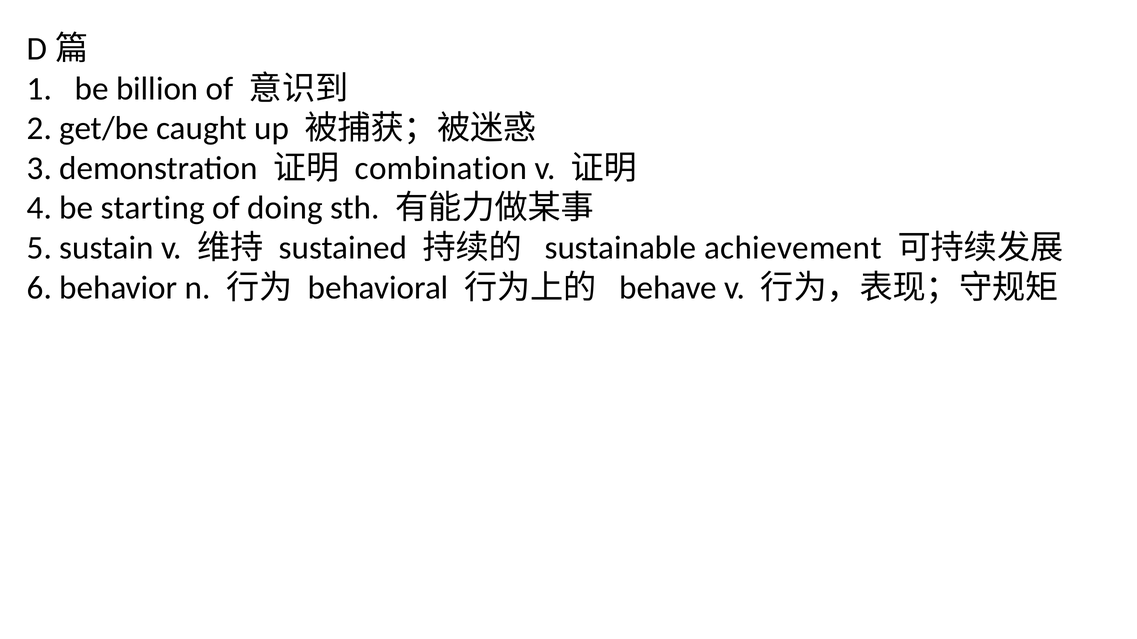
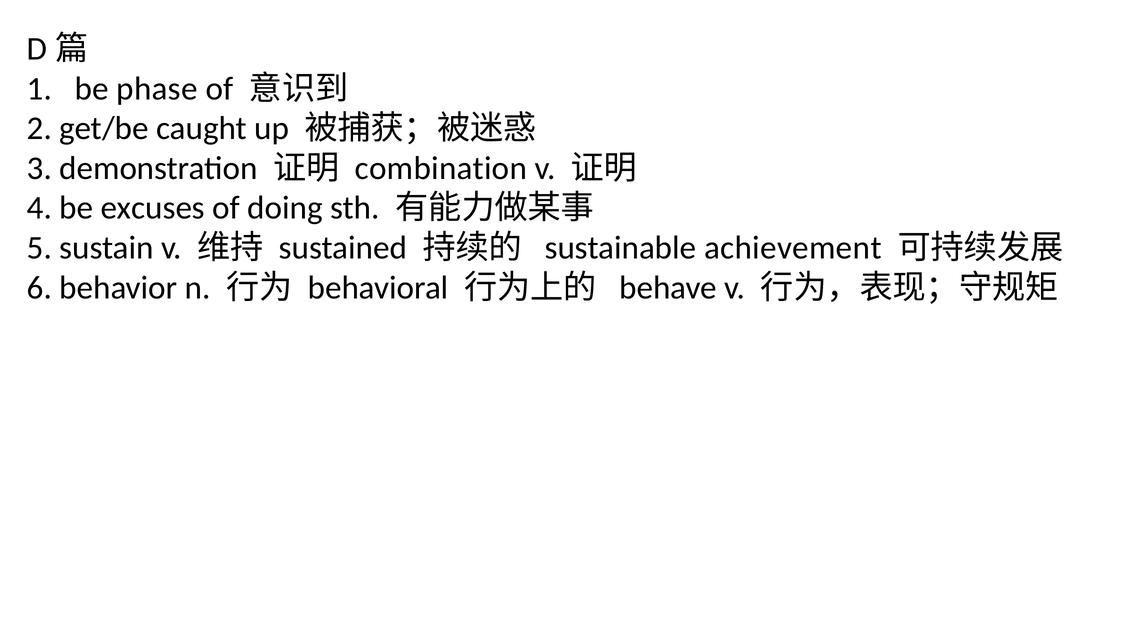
billion: billion -> phase (157, 89)
starting: starting -> excuses (153, 208)
